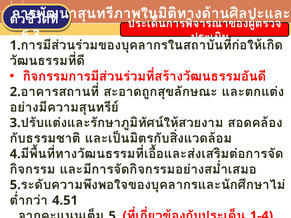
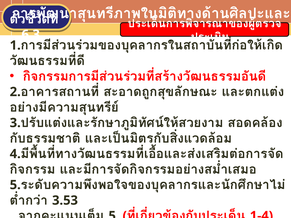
4.51: 4.51 -> 3.53 (65, 201)
